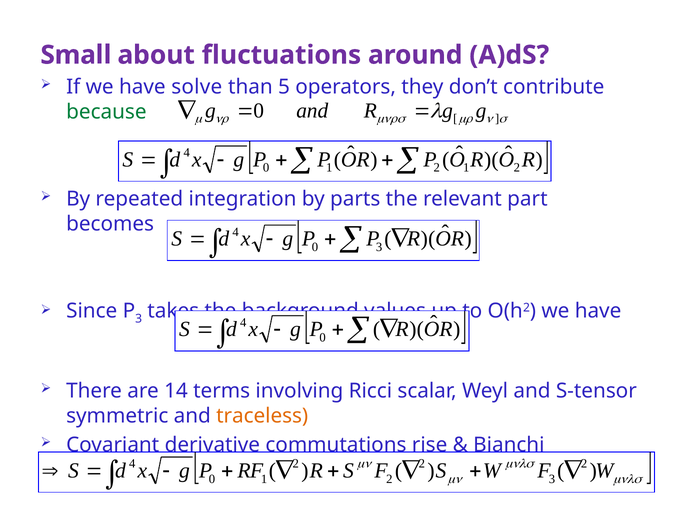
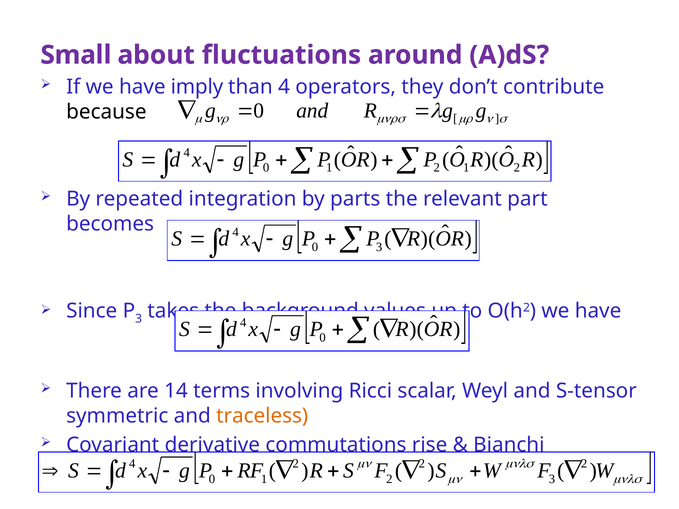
solve: solve -> imply (197, 87)
than 5: 5 -> 4 (284, 87)
because colour: green -> black (106, 112)
